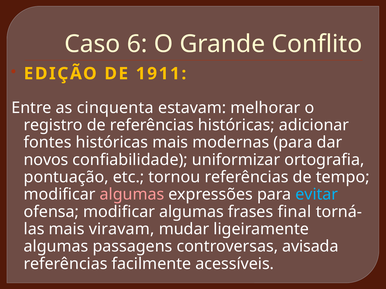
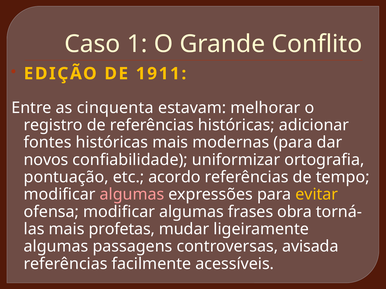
6: 6 -> 1 (137, 44)
tornou: tornou -> acordo (174, 177)
evitar colour: light blue -> yellow (317, 195)
final: final -> obra (295, 212)
viravam: viravam -> profetas (122, 230)
